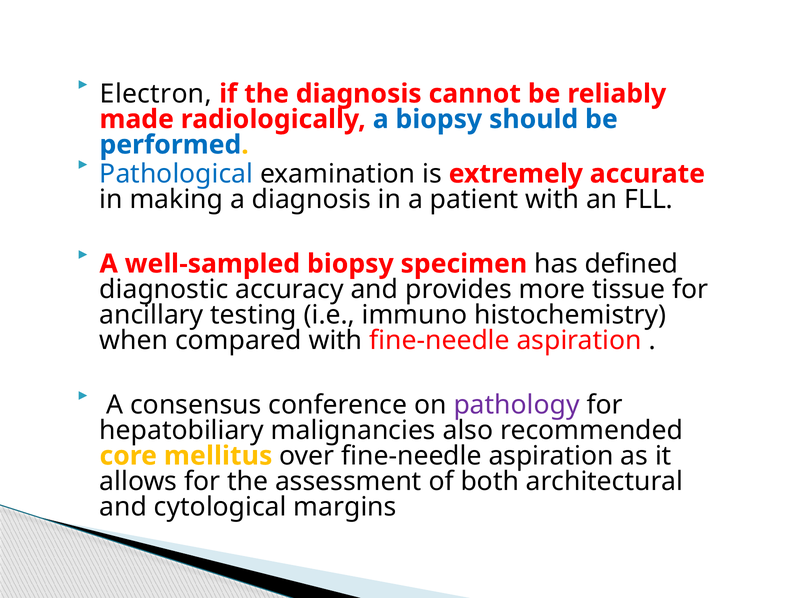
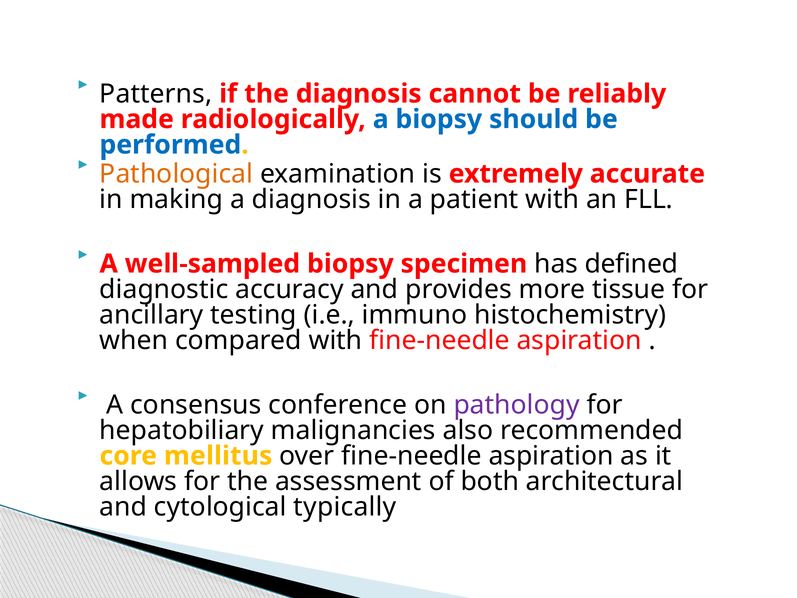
Electron: Electron -> Patterns (156, 94)
Pathological colour: blue -> orange (176, 174)
margins: margins -> typically (345, 507)
